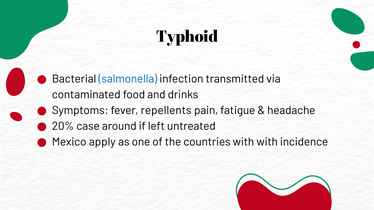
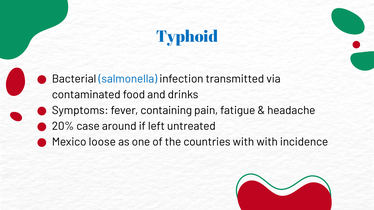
Typhoid colour: black -> blue (187, 37)
repellents: repellents -> containing (166, 111)
apply: apply -> loose (102, 142)
